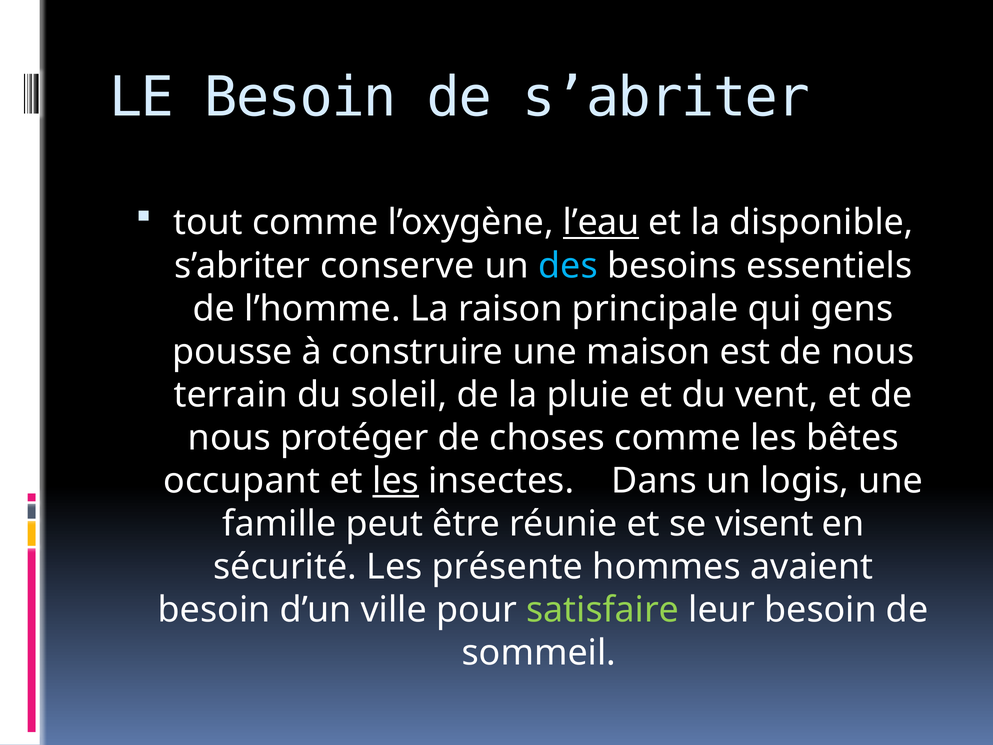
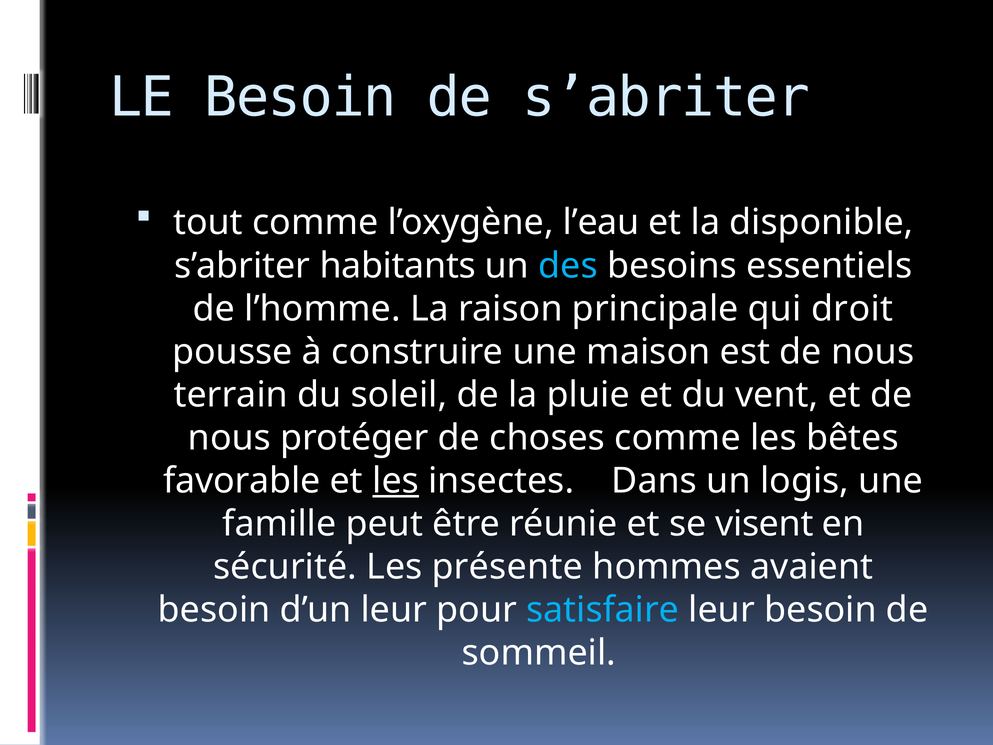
l’eau underline: present -> none (601, 223)
conserve: conserve -> habitants (398, 266)
gens: gens -> droit (852, 309)
occupant: occupant -> favorable (242, 481)
d’un ville: ville -> leur (394, 610)
satisfaire colour: light green -> light blue (603, 610)
